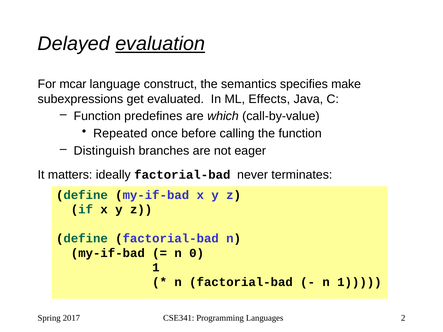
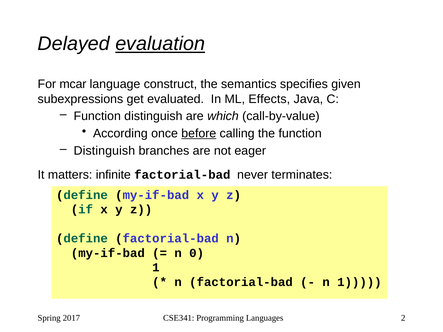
make: make -> given (346, 84)
Function predefines: predefines -> distinguish (153, 116)
Repeated: Repeated -> According (120, 134)
before underline: none -> present (199, 134)
ideally: ideally -> infinite (113, 175)
